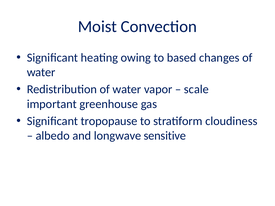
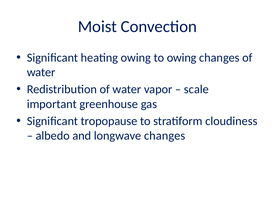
to based: based -> owing (182, 58)
longwave sensitive: sensitive -> changes (165, 136)
